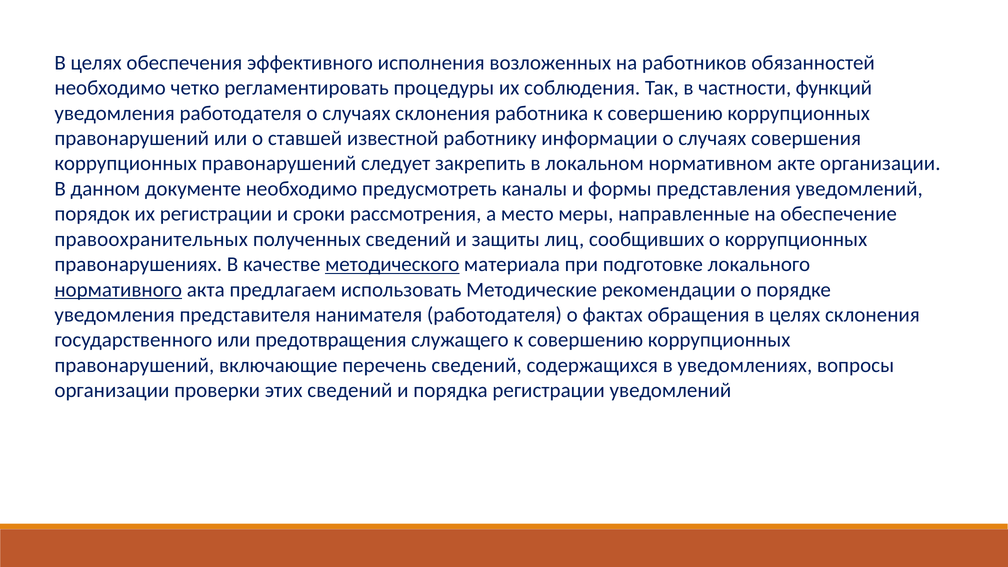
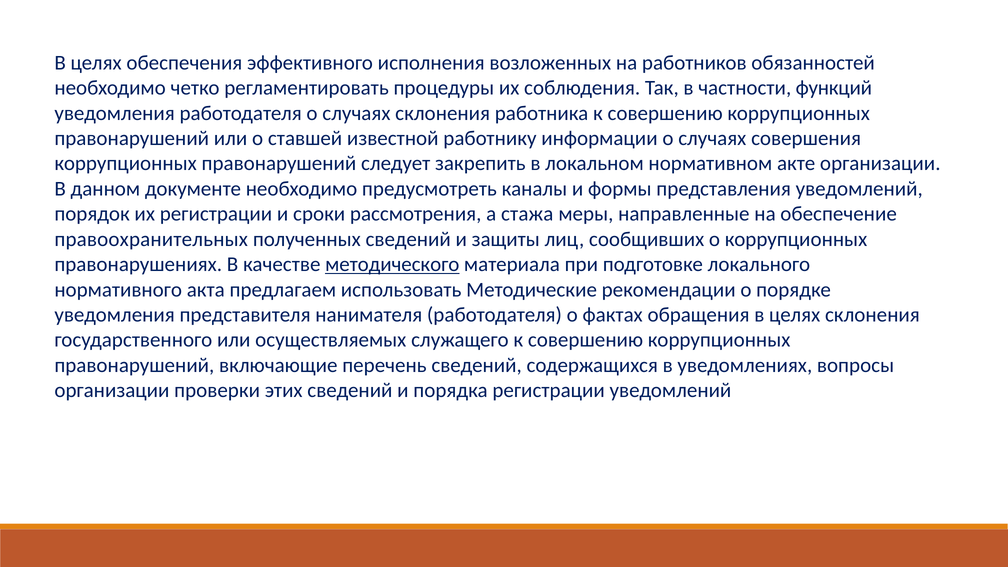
место: место -> стажа (527, 214)
нормативного underline: present -> none (118, 290)
предотвращения: предотвращения -> осуществляемых (331, 340)
